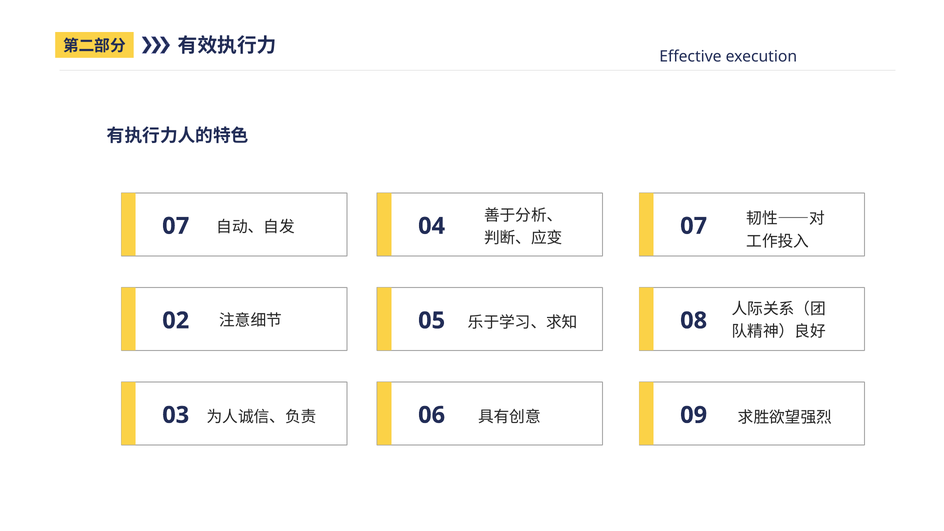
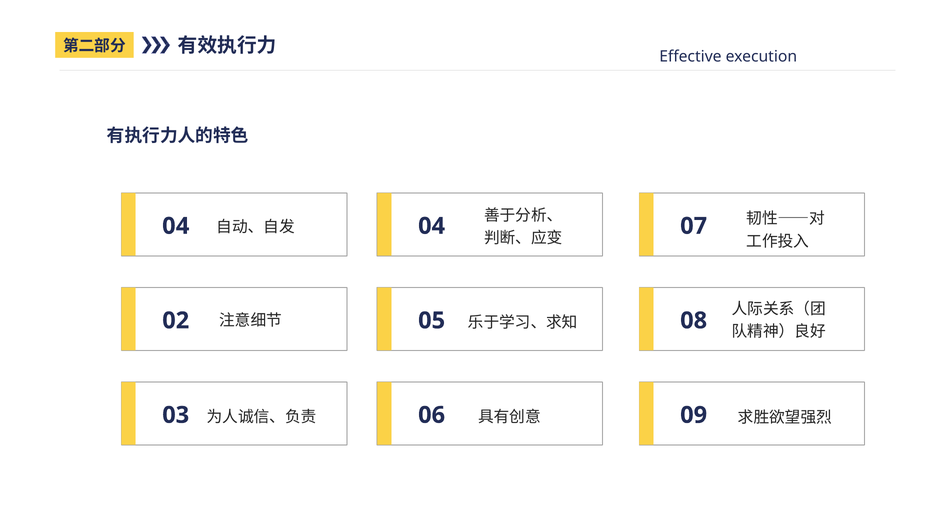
7: 7 -> 4 (183, 226)
